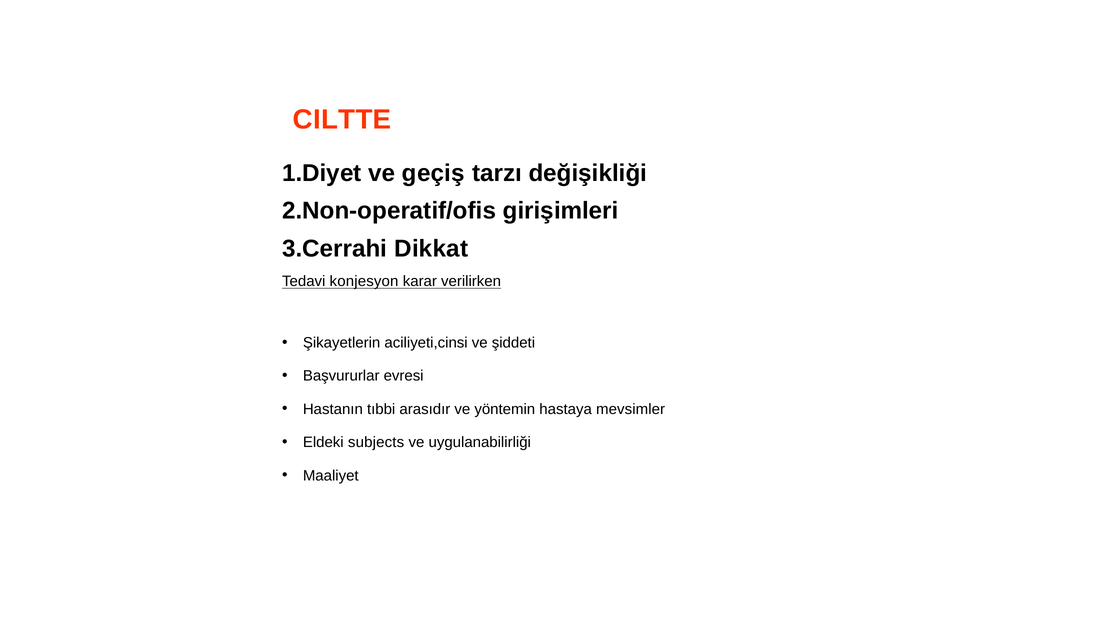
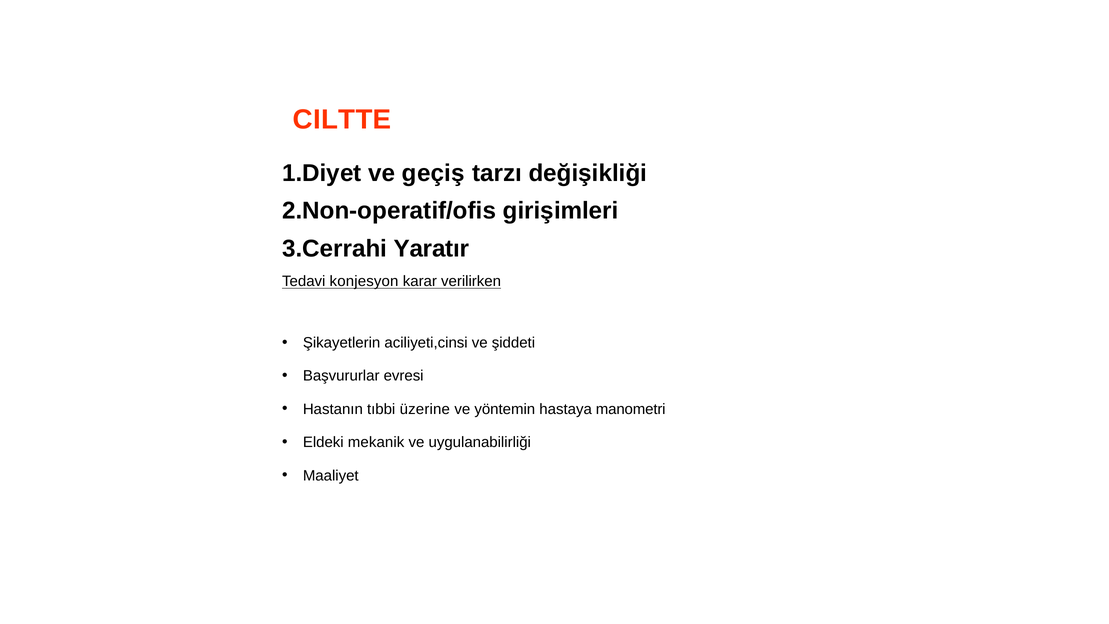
Dikkat: Dikkat -> Yaratır (432, 249)
arasıdır: arasıdır -> üzerine (425, 409)
mevsimler: mevsimler -> manometri (631, 409)
subjects: subjects -> mekanik (376, 442)
